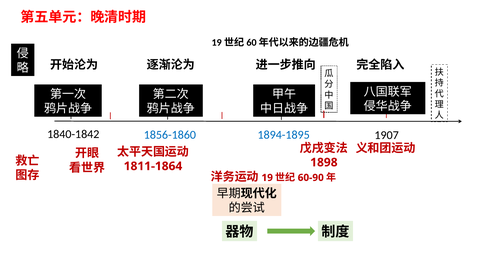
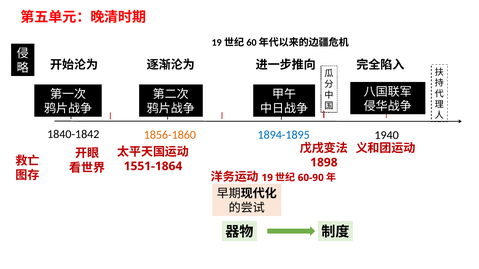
1856-1860 colour: blue -> orange (170, 135)
1907: 1907 -> 1940 (387, 136)
1811-1864: 1811-1864 -> 1551-1864 (153, 166)
